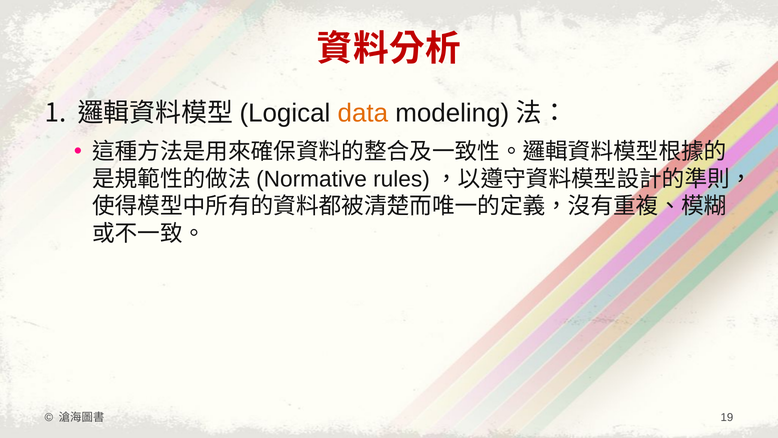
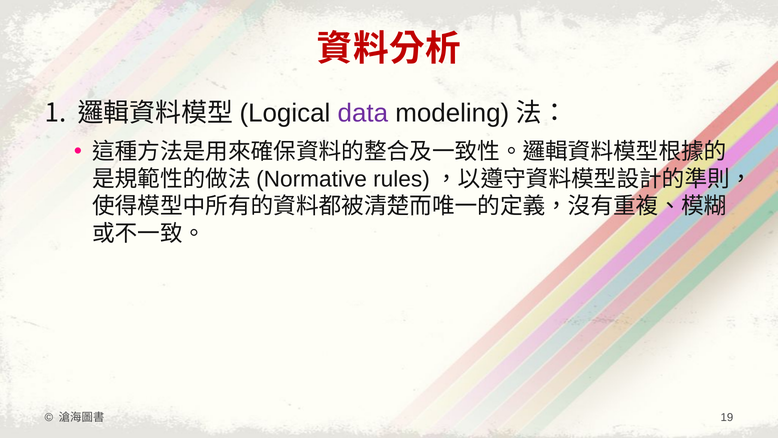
data colour: orange -> purple (363, 113)
